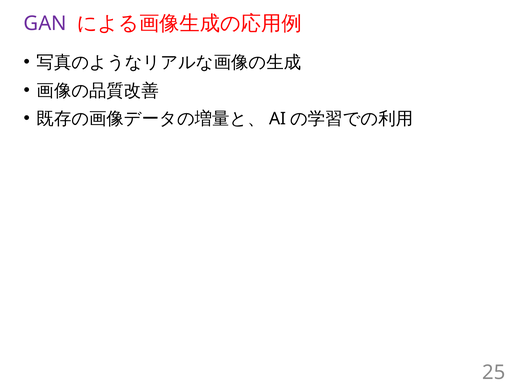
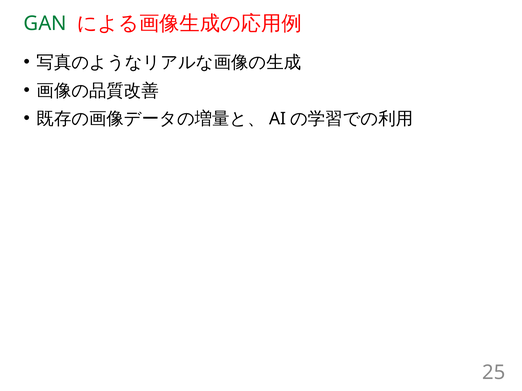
GAN colour: purple -> green (45, 23)
